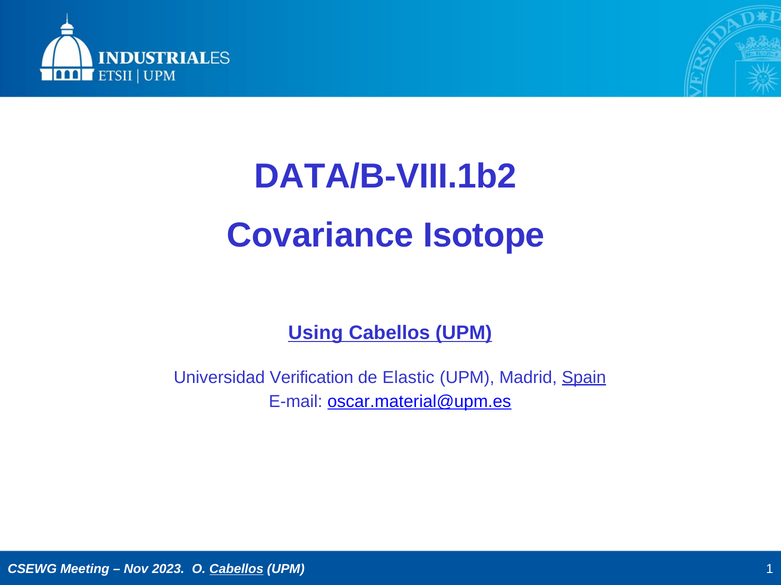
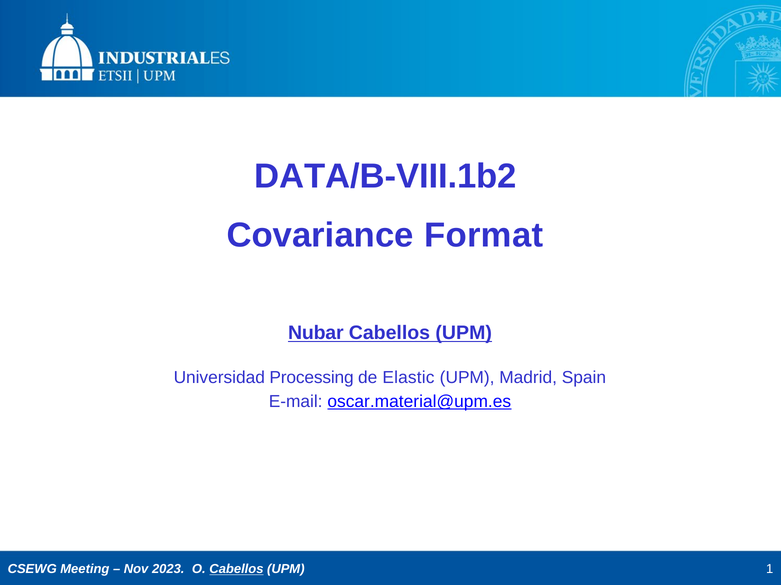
Isotope: Isotope -> Format (484, 236)
Using: Using -> Nubar (316, 333)
Verification: Verification -> Processing (312, 378)
Spain underline: present -> none (584, 378)
